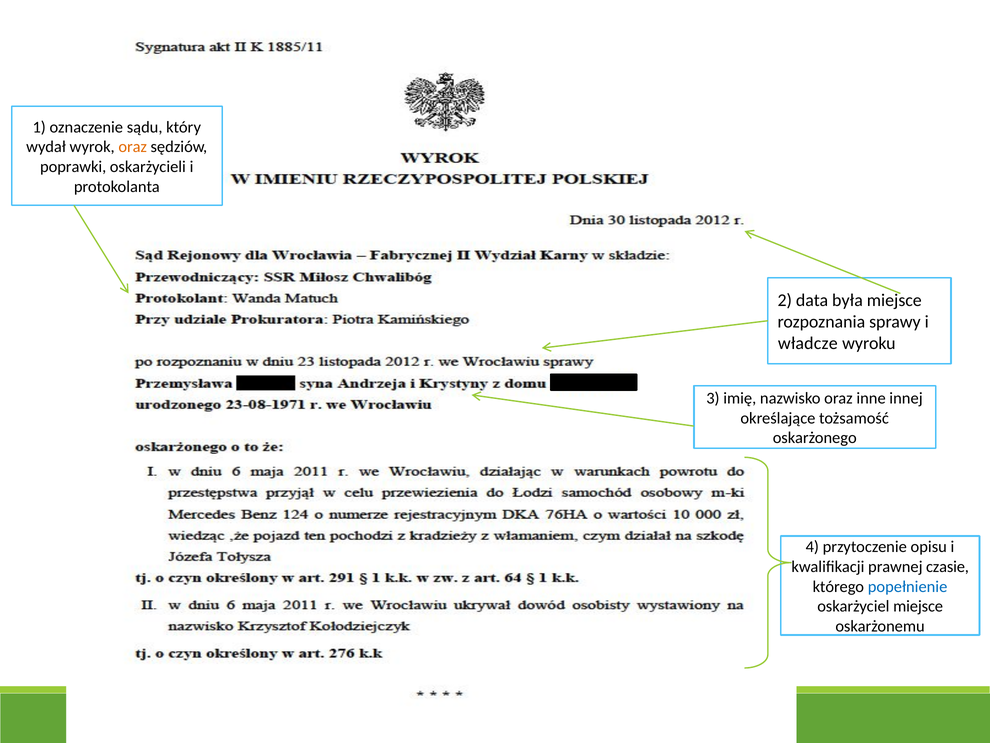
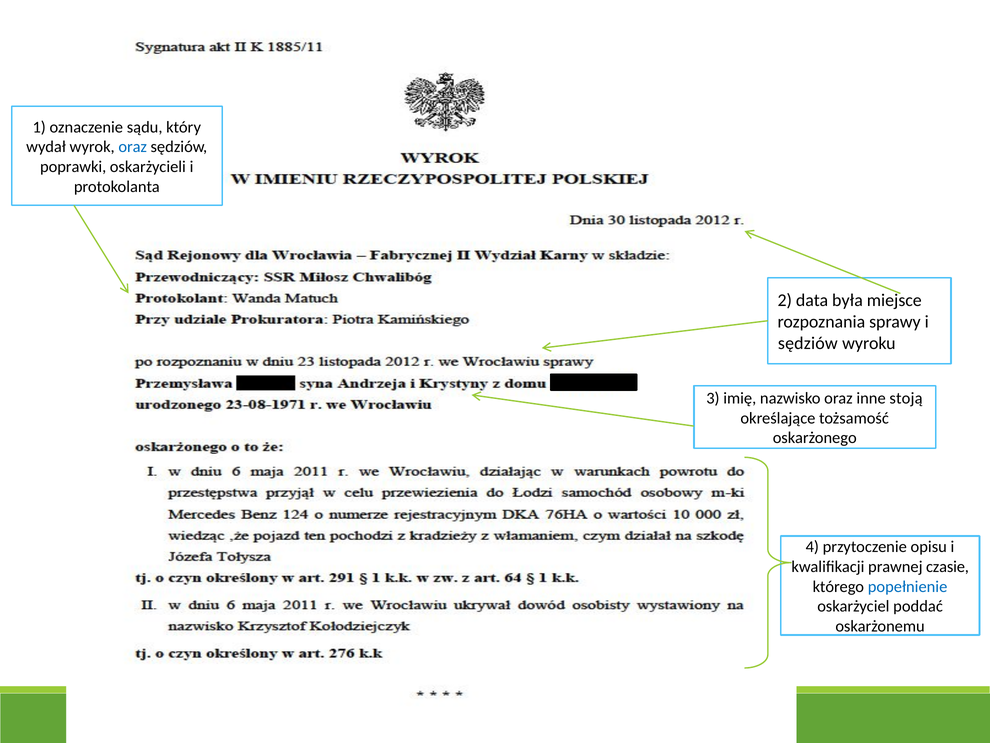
oraz colour: orange -> blue (133, 147)
władcze: władcze -> sędziów (808, 343)
innej: innej -> stoją (906, 398)
oskarżyciel miejsce: miejsce -> poddać (918, 606)
